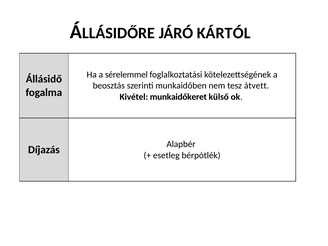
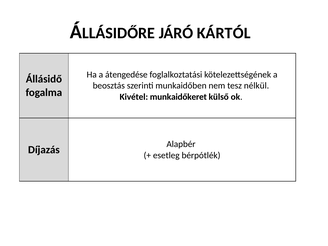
sérelemmel: sérelemmel -> átengedése (126, 75)
átvett: átvett -> nélkül (257, 86)
